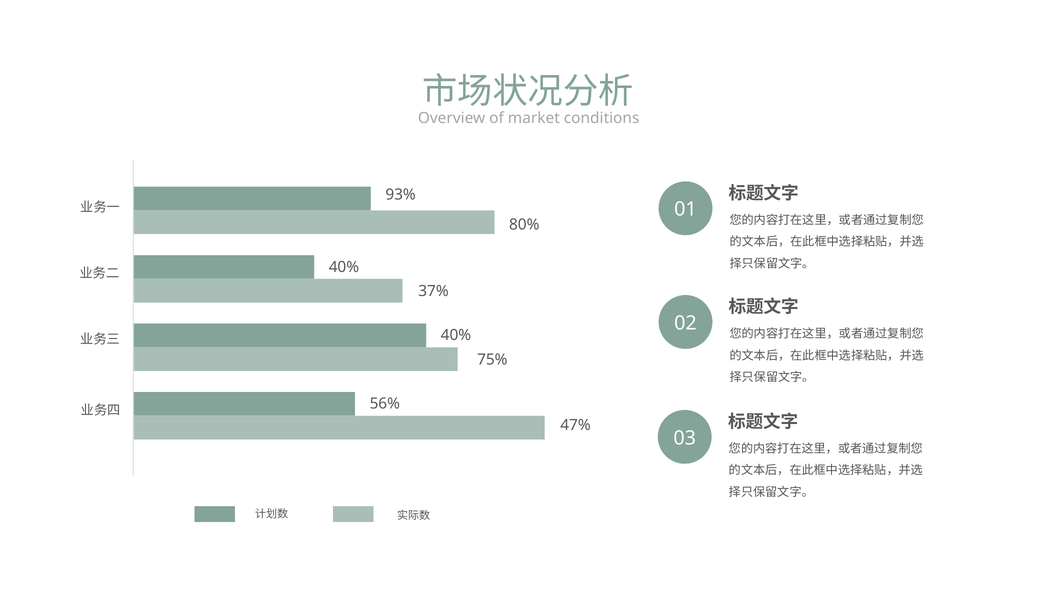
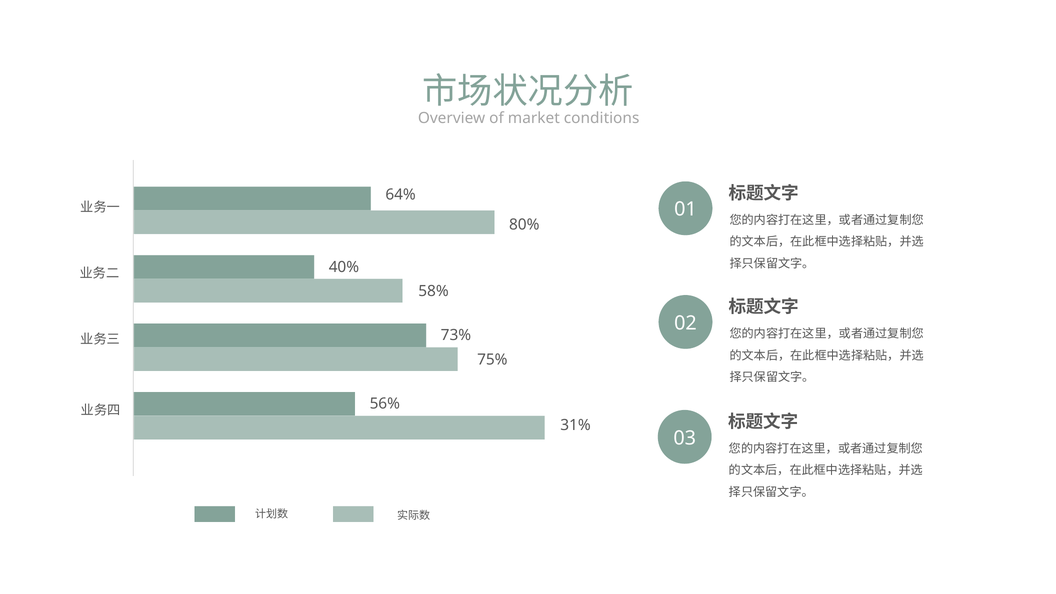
93%: 93% -> 64% (401, 195)
37%: 37% -> 58% (434, 291)
40%: 40% -> 73% (456, 335)
47%: 47% -> 31% (576, 425)
